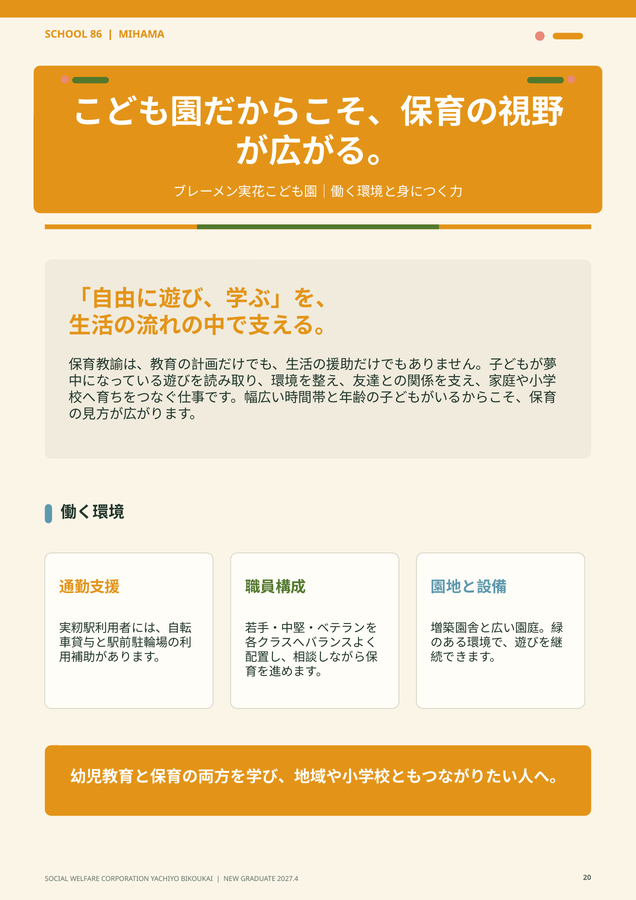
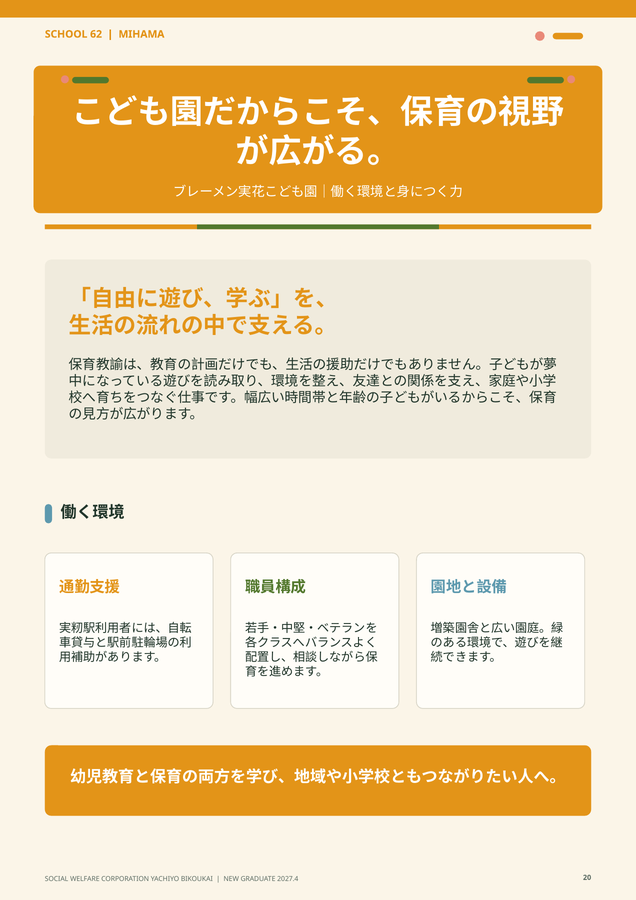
86: 86 -> 62 (96, 34)
